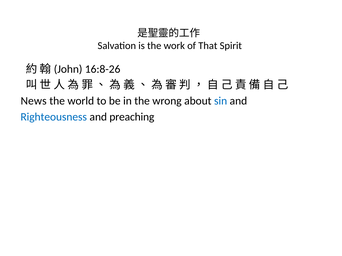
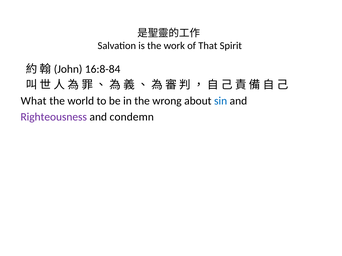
16:8-26: 16:8-26 -> 16:8-84 (103, 69)
News: News -> What (34, 101)
Righteousness colour: blue -> purple (54, 117)
preaching: preaching -> condemn (132, 117)
